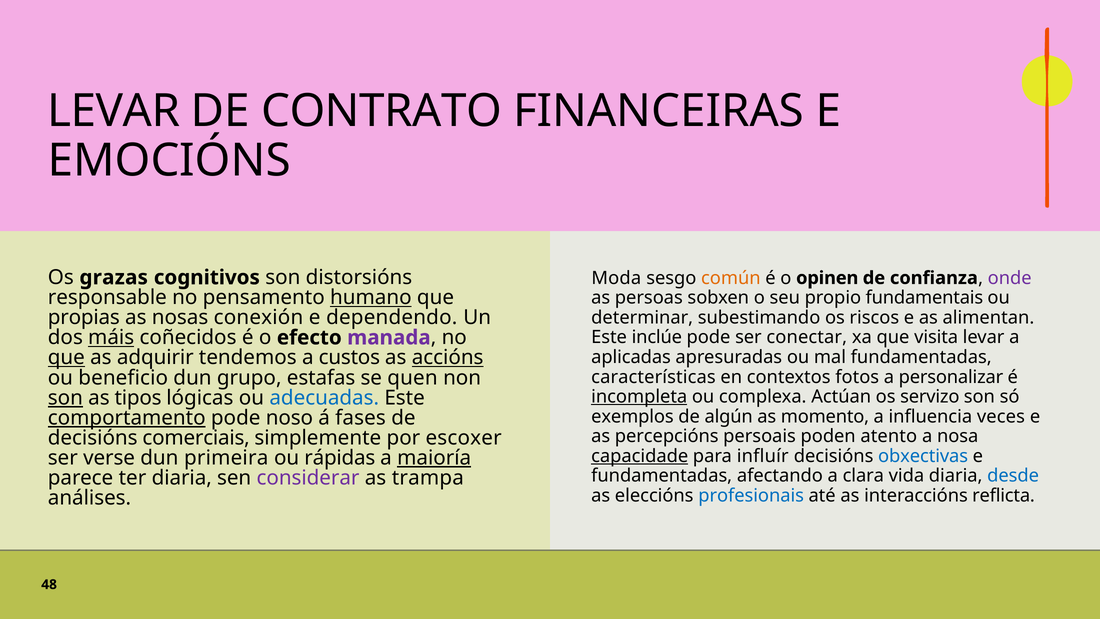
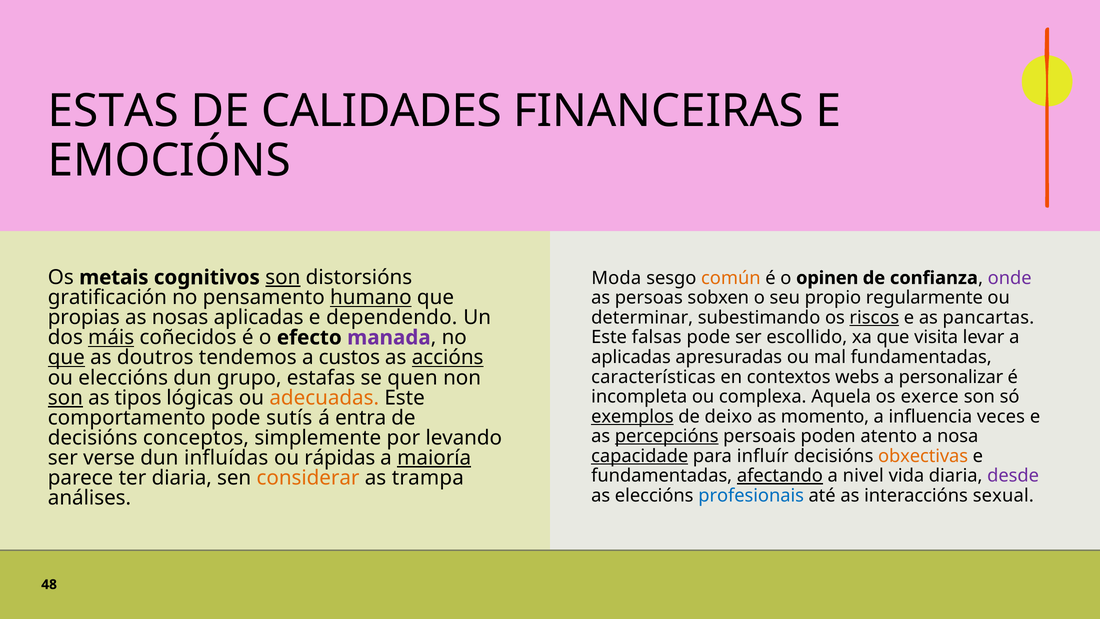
LEVAR: LEVAR -> ESTAS (113, 111)
CONTRATO: CONTRATO -> CALIDADES (382, 111)
grazas: grazas -> metais (114, 277)
son underline: none -> present (283, 277)
responsable: responsable -> gratificación (107, 297)
fundamentais: fundamentais -> regularmente (924, 298)
nosas conexión: conexión -> aplicadas (259, 317)
riscos underline: none -> present (874, 317)
alimentan: alimentan -> pancartas (988, 317)
inclúe: inclúe -> falsas (657, 337)
conectar: conectar -> escollido (807, 337)
adquirir: adquirir -> doutros (155, 358)
fotos: fotos -> webs (857, 377)
ou beneficio: beneficio -> eleccións (123, 378)
incompleta underline: present -> none (639, 397)
Actúan: Actúan -> Aquela (841, 397)
servizo: servizo -> exerce (930, 397)
adecuadas colour: blue -> orange (324, 398)
exemplos underline: none -> present (632, 416)
algún: algún -> deixo (728, 416)
comportamento underline: present -> none (127, 418)
noso: noso -> sutís (289, 418)
fases: fases -> entra (361, 418)
percepcións underline: none -> present (667, 436)
comerciais: comerciais -> conceptos (196, 438)
escoxer: escoxer -> levando (464, 438)
obxectivas colour: blue -> orange (923, 456)
primeira: primeira -> influídas (226, 458)
afectando underline: none -> present (780, 476)
clara: clara -> nivel (863, 476)
desde colour: blue -> purple (1013, 476)
considerar colour: purple -> orange (308, 478)
reflicta: reflicta -> sexual (1003, 495)
